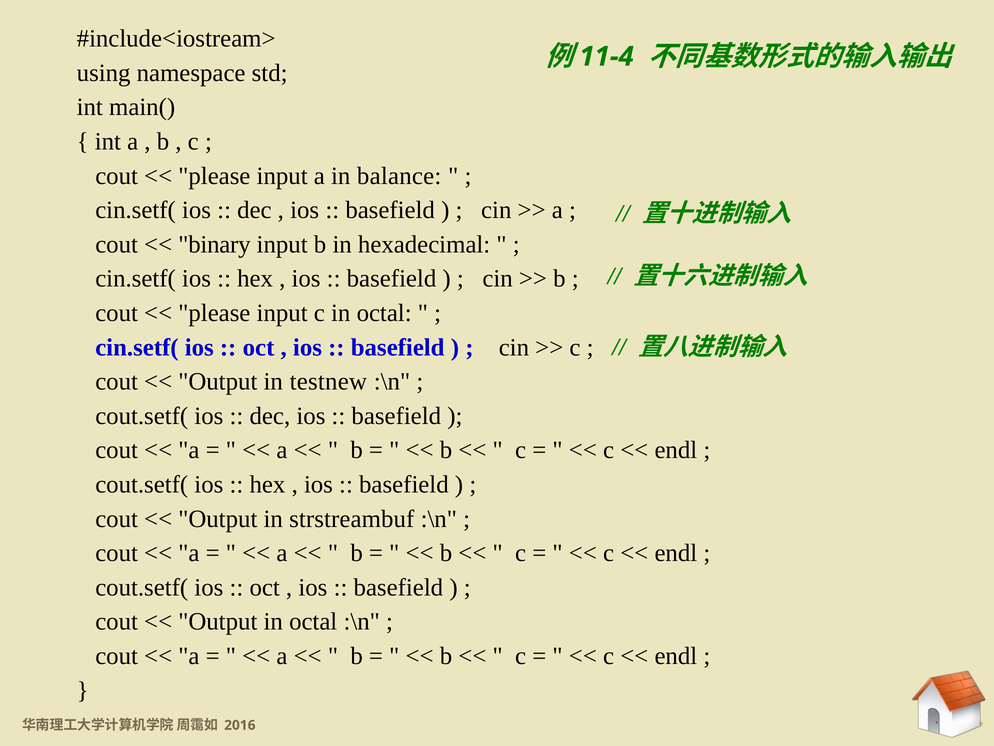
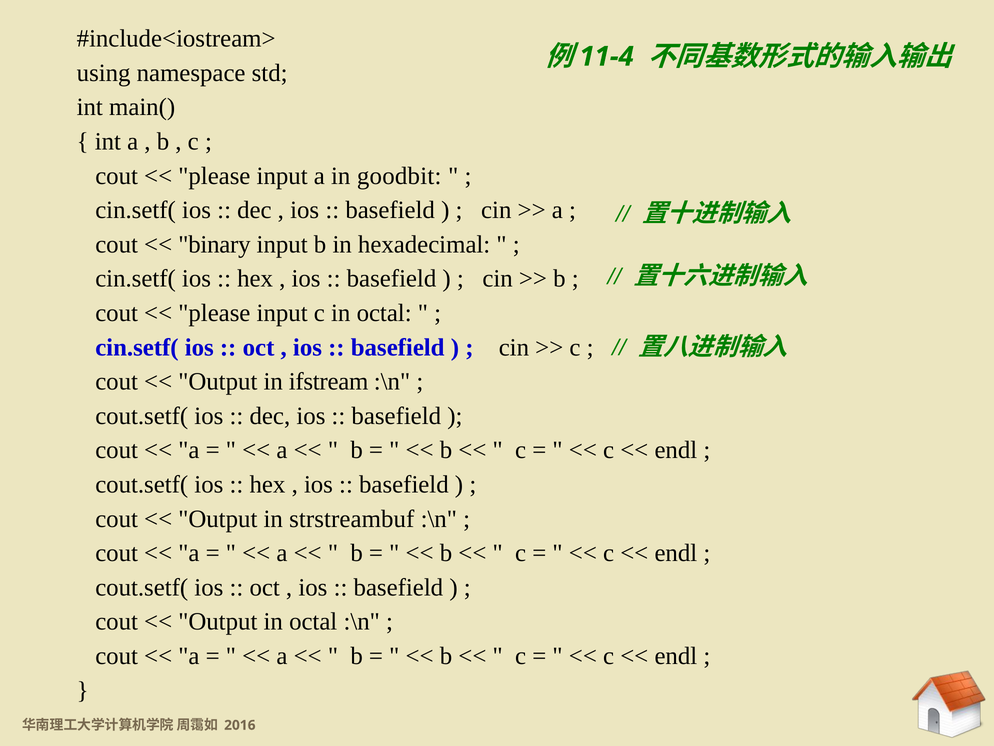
balance: balance -> goodbit (399, 176)
testnew: testnew -> ifstream (329, 381)
